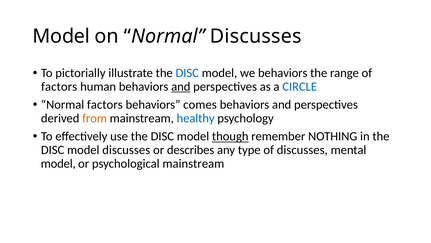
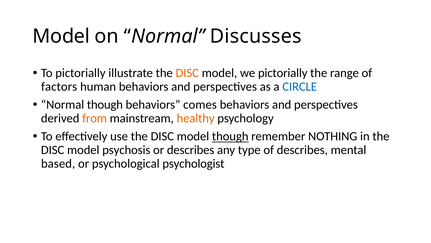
DISC colour: blue -> orange (187, 73)
we behaviors: behaviors -> pictorially (283, 73)
and underline: present -> none (181, 86)
Normal factors: factors -> though (105, 105)
healthy colour: blue -> orange (196, 118)
model discusses: discusses -> psychosis (126, 150)
of discusses: discusses -> describes (302, 150)
model: model -> based (58, 163)
psychological mainstream: mainstream -> psychologist (193, 163)
